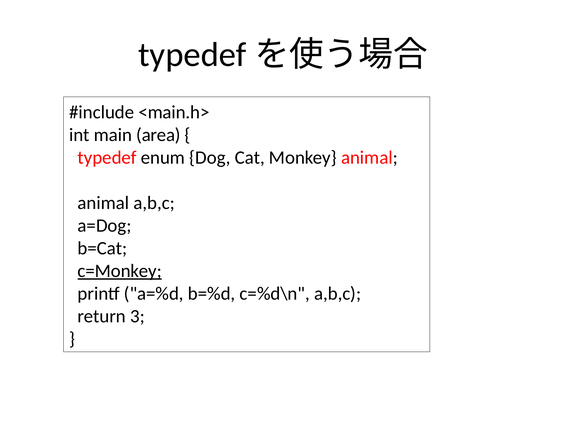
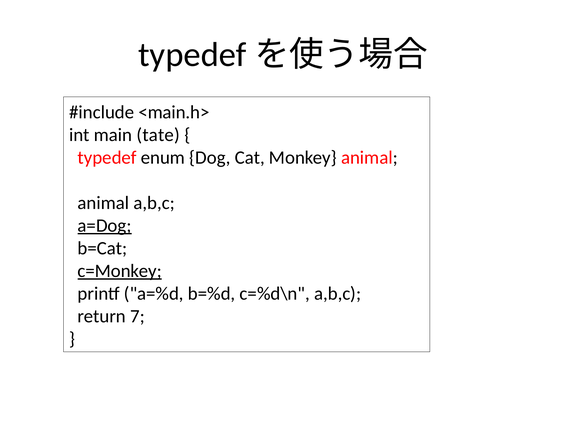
area: area -> tate (158, 135)
a=Dog underline: none -> present (105, 225)
3: 3 -> 7 (137, 316)
